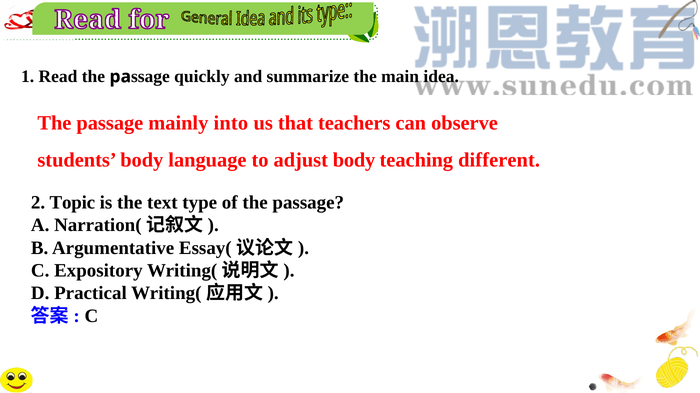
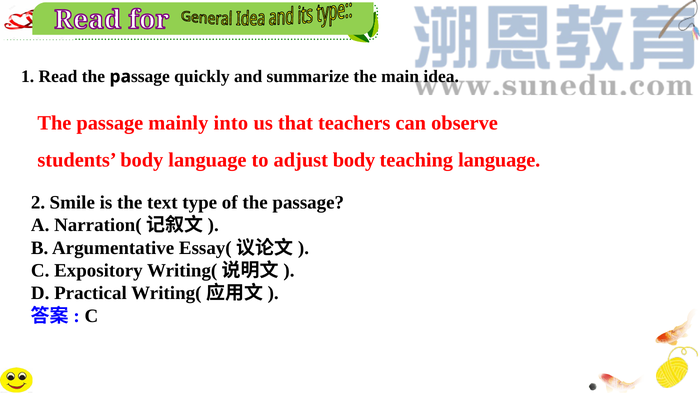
teaching different: different -> language (499, 160)
Topic: Topic -> Smile (72, 203)
